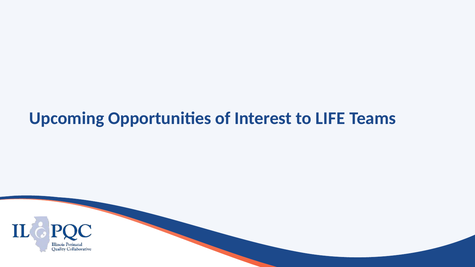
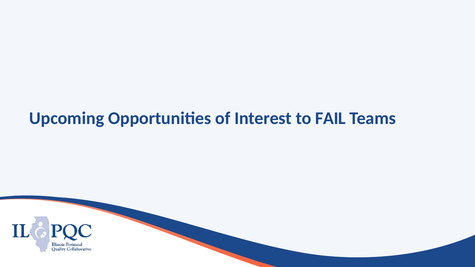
LIFE: LIFE -> FAIL (330, 118)
